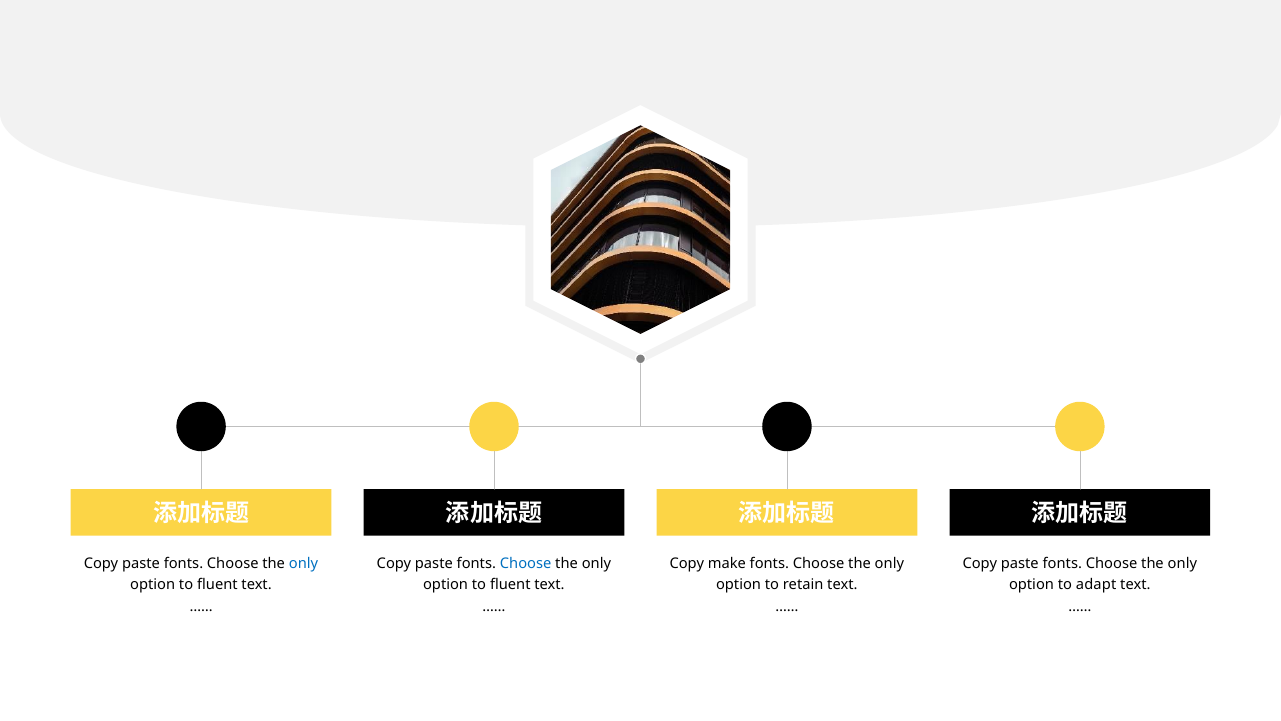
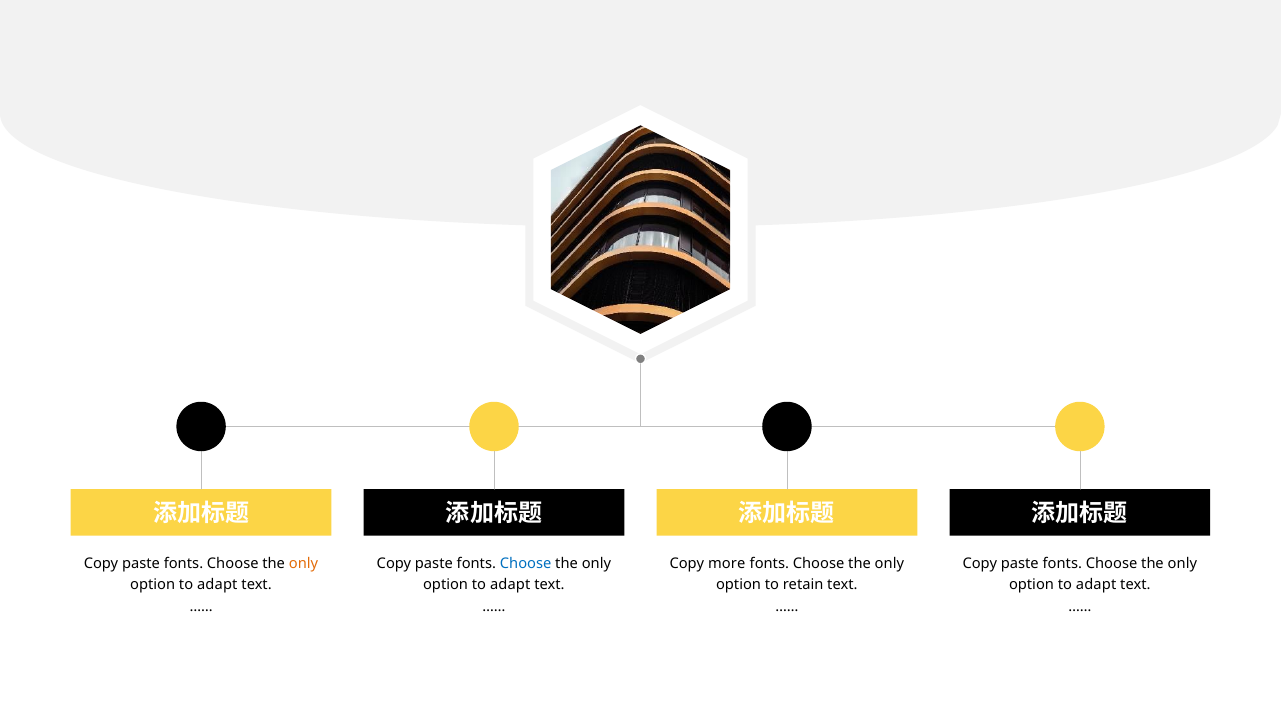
only colour: blue -> orange (304, 563)
make: make -> more (727, 563)
fluent: fluent -> adapt (217, 585)
fluent: fluent -> adapt (510, 585)
